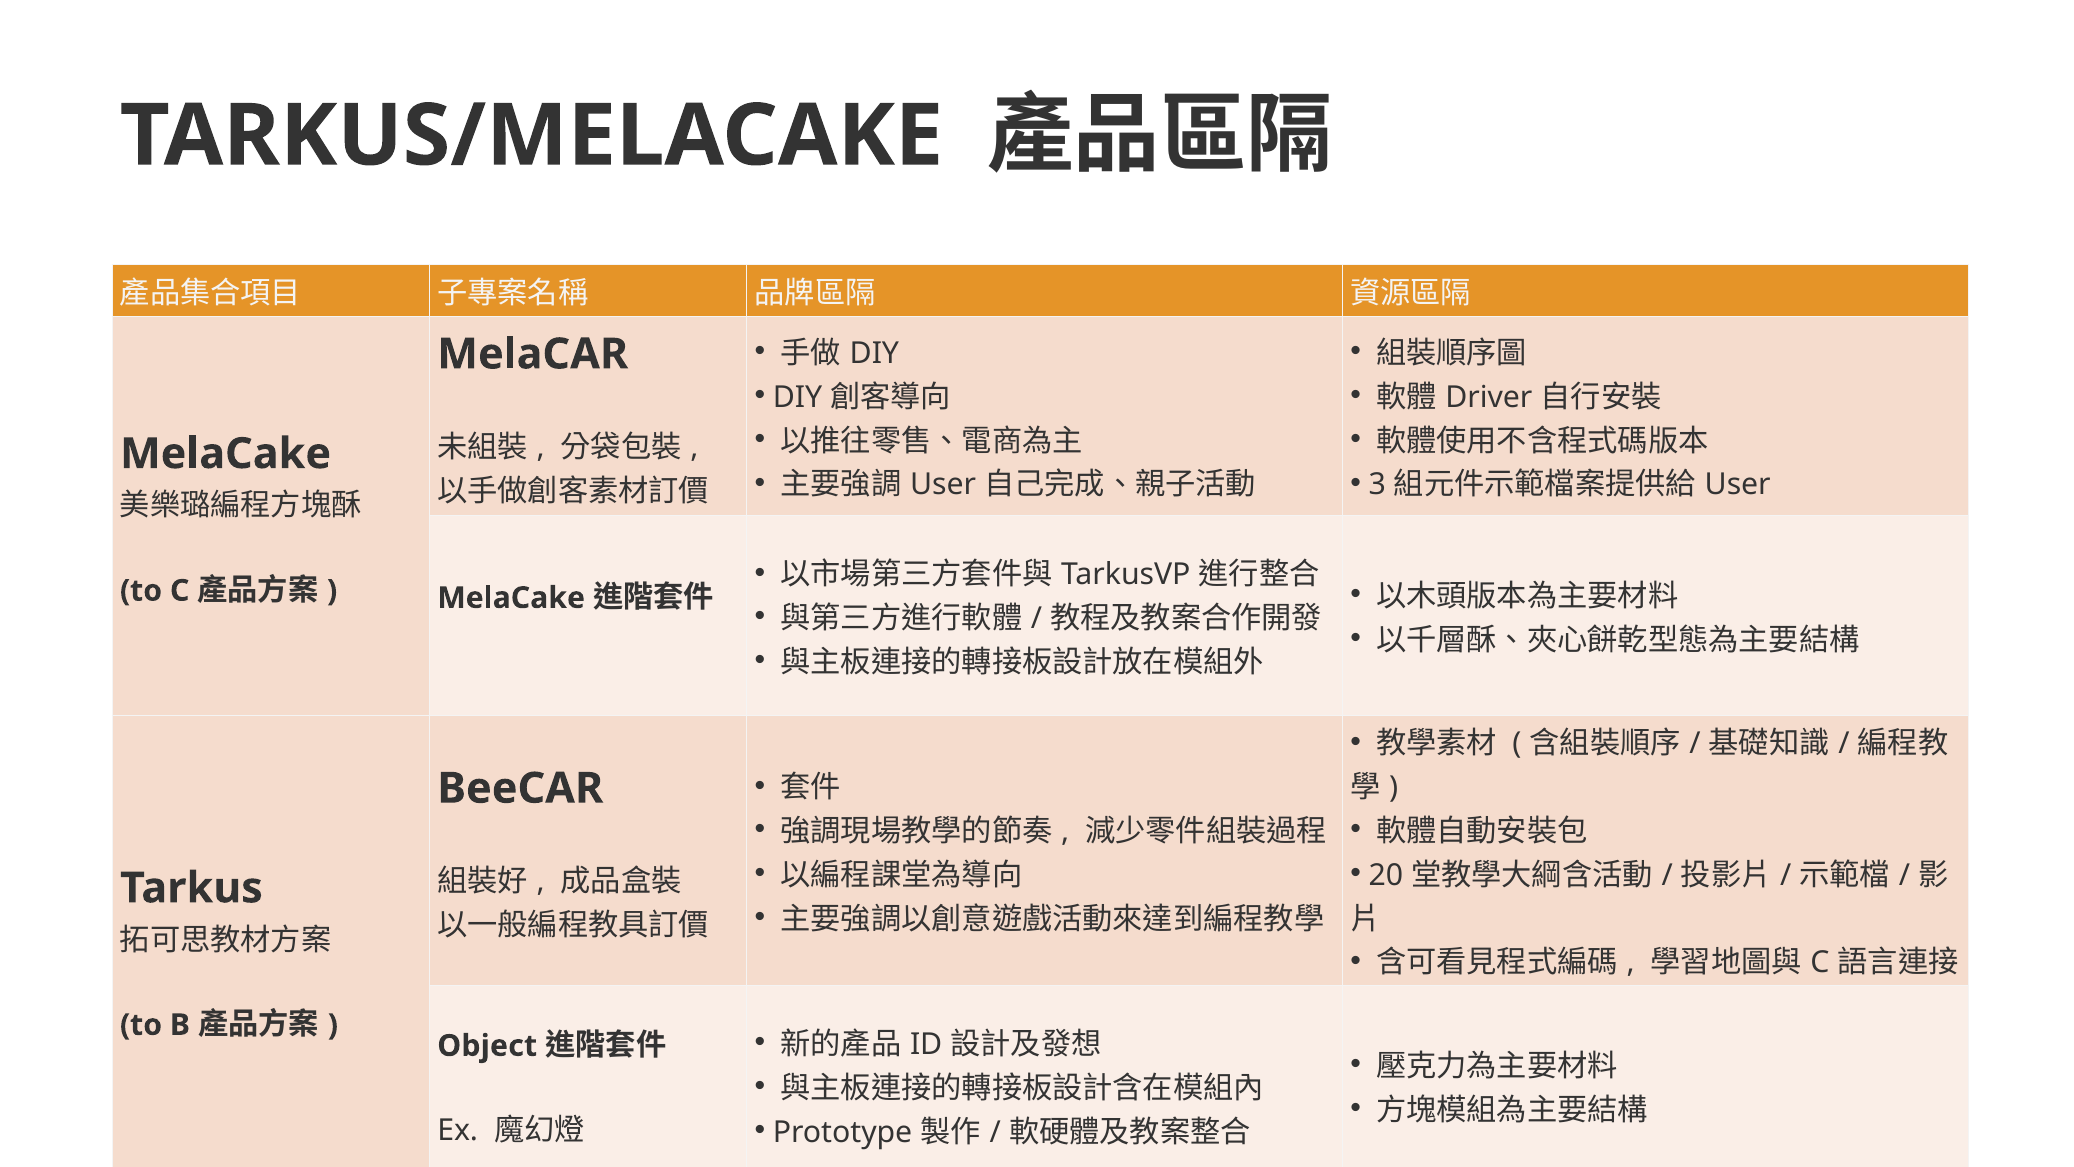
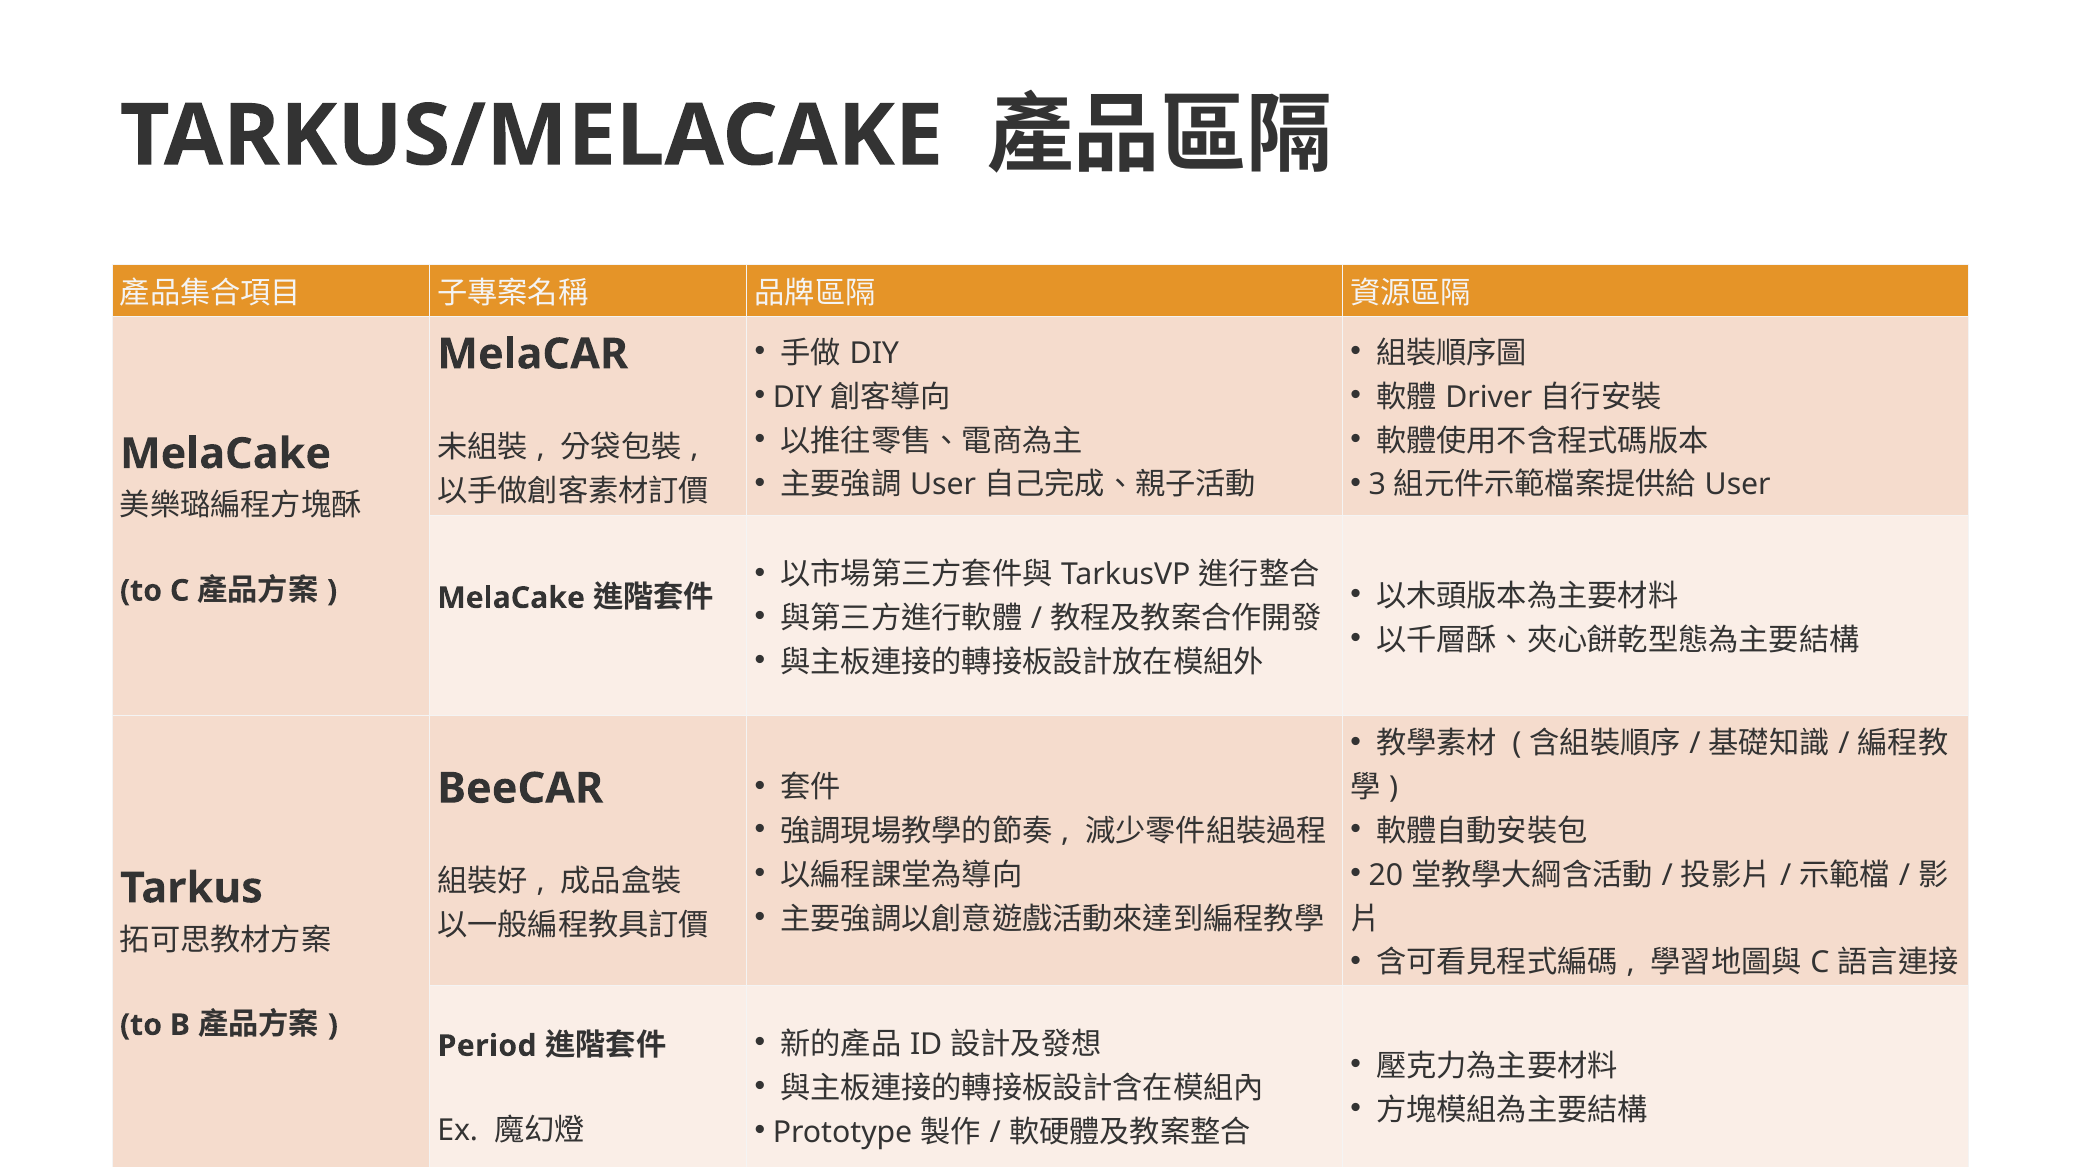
Object: Object -> Period (487, 1046)
